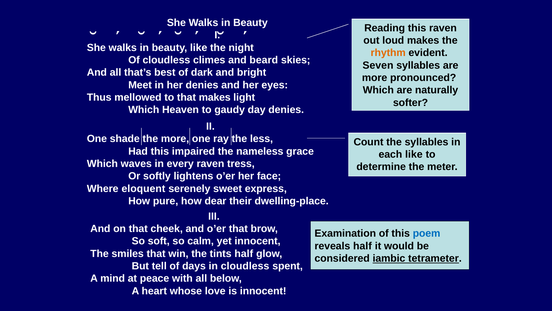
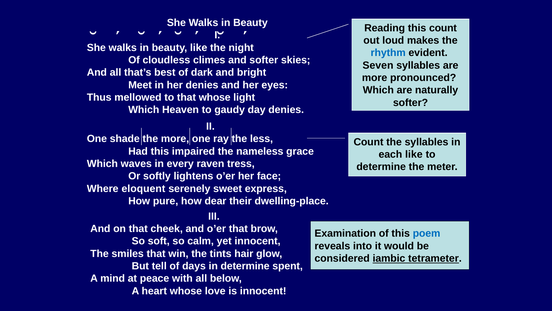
this raven: raven -> count (443, 28)
rhythm colour: orange -> blue (388, 53)
and beard: beard -> softer (264, 60)
that makes: makes -> whose (215, 97)
reveals half: half -> into (363, 246)
tints half: half -> hair (244, 253)
in cloudless: cloudless -> determine (245, 266)
